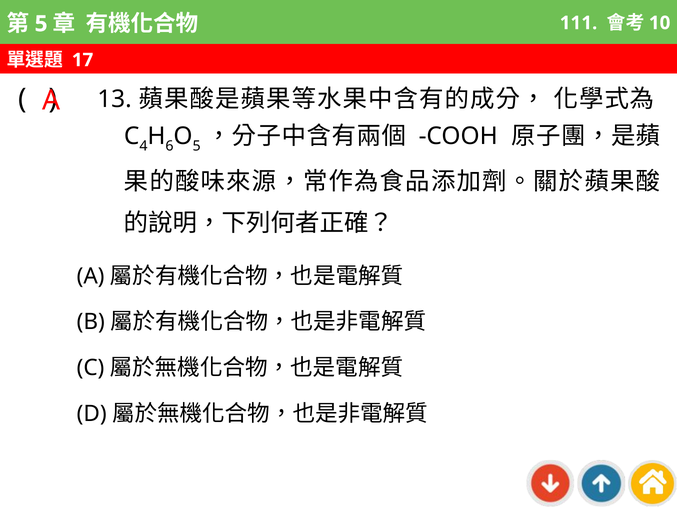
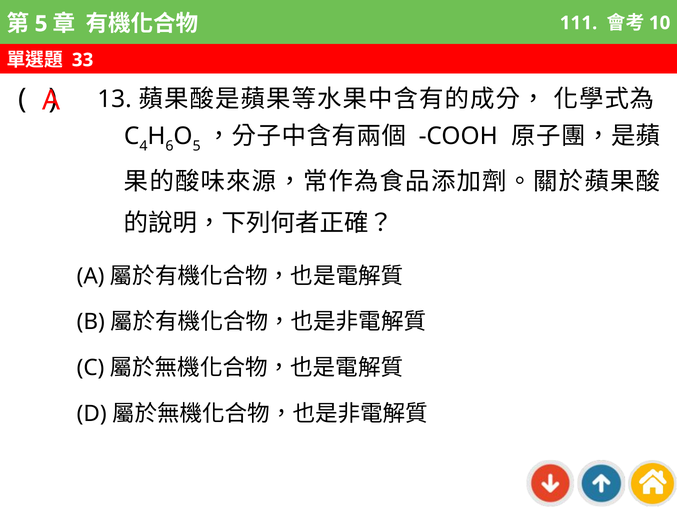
17: 17 -> 33 (83, 60)
